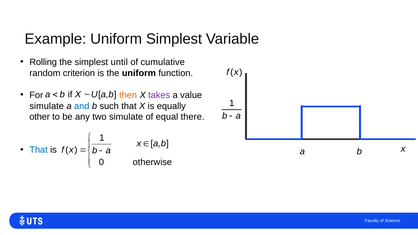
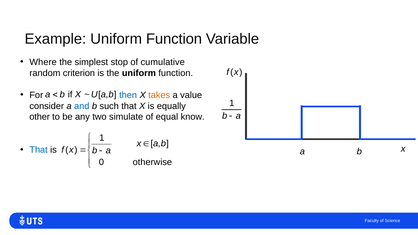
Example Uniform Simplest: Simplest -> Function (174, 39)
Rolling: Rolling -> Where (43, 62)
until: until -> stop (119, 62)
then colour: orange -> blue (128, 95)
takes colour: purple -> orange (159, 95)
simulate: simulate -> consider (47, 106)
there: there -> know (193, 117)
